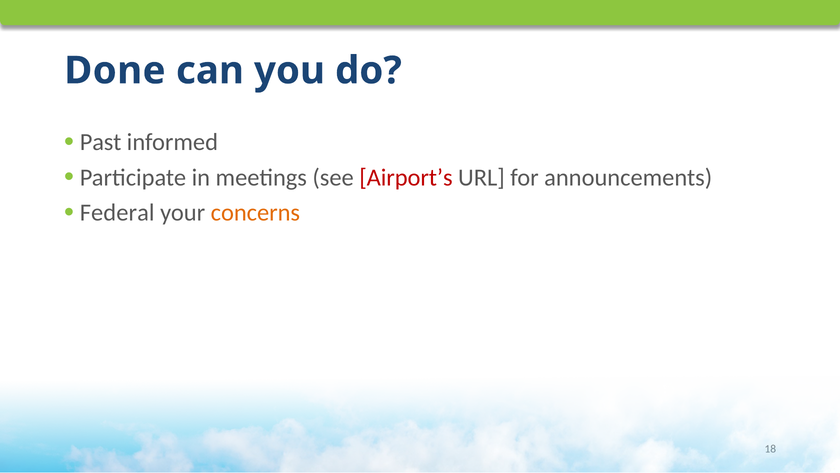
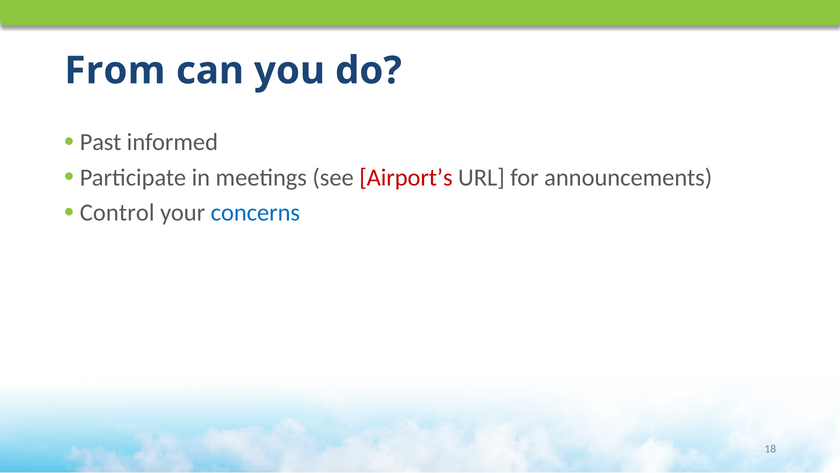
Done: Done -> From (115, 71)
Federal: Federal -> Control (117, 212)
concerns colour: orange -> blue (255, 212)
